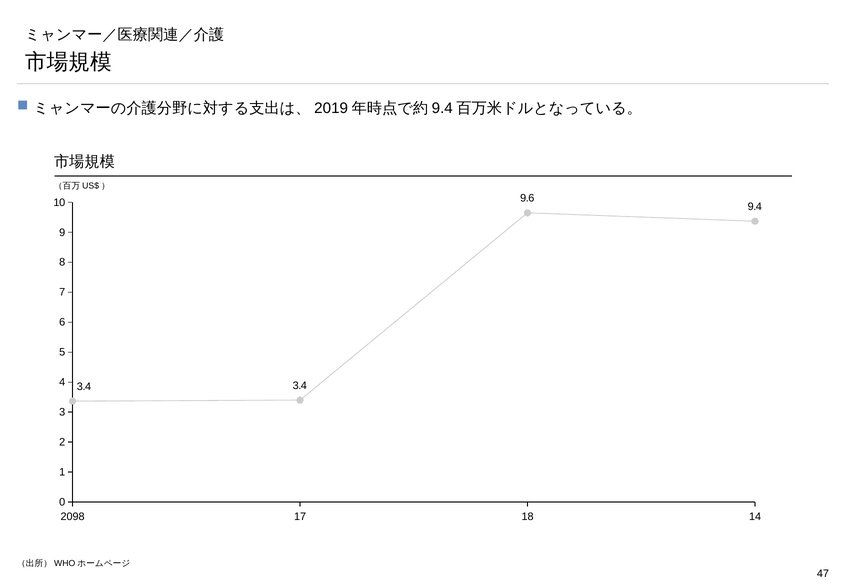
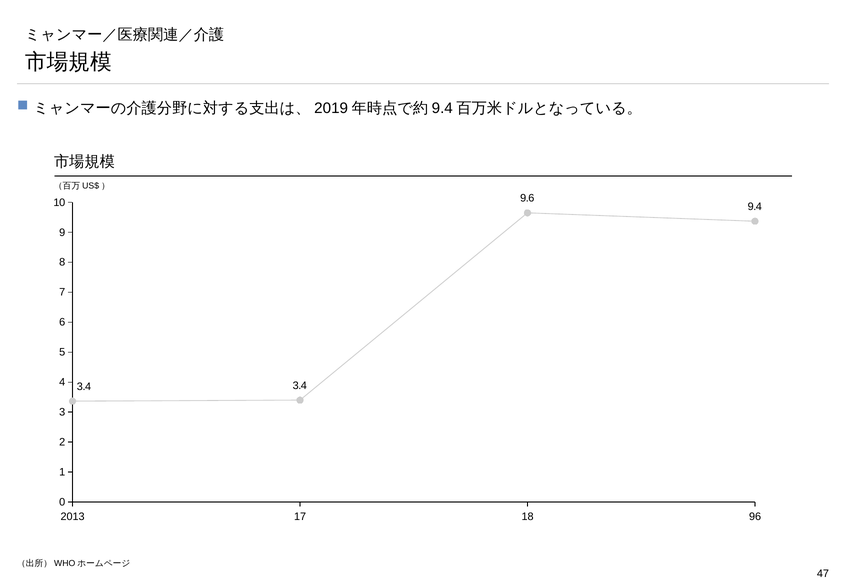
2098: 2098 -> 2013 (73, 516)
14: 14 -> 96 (755, 516)
